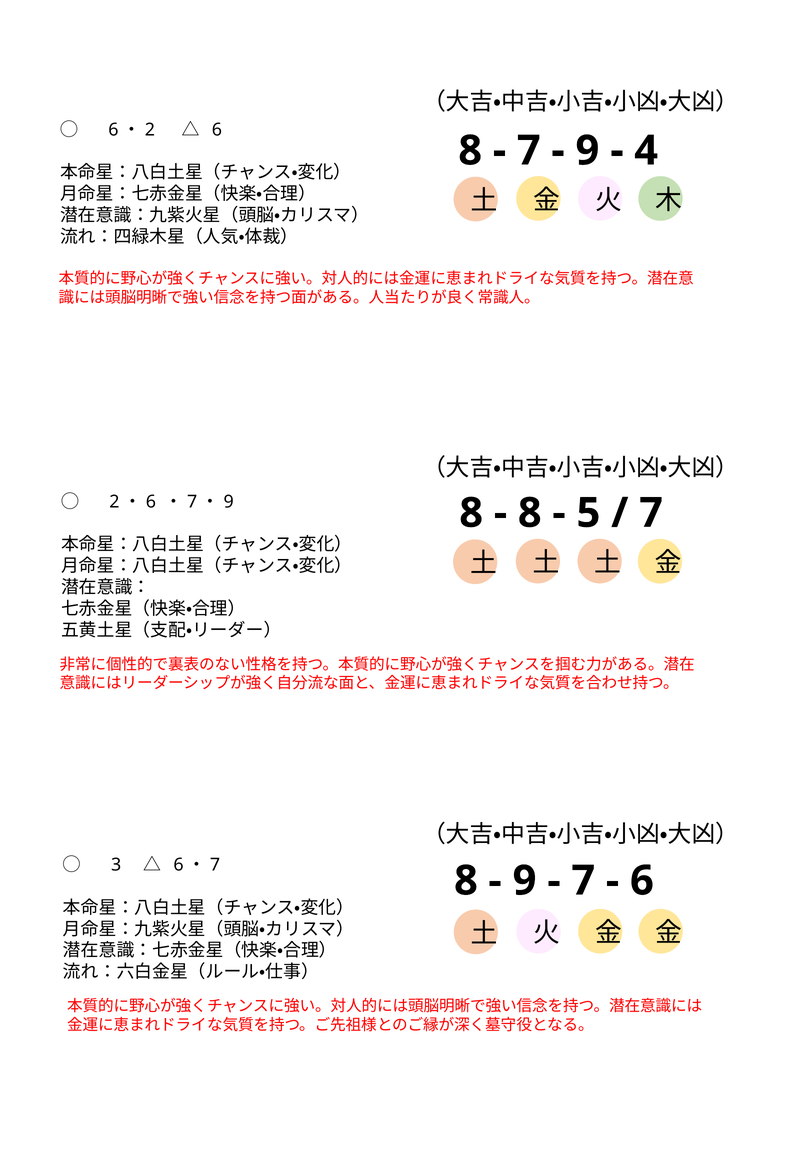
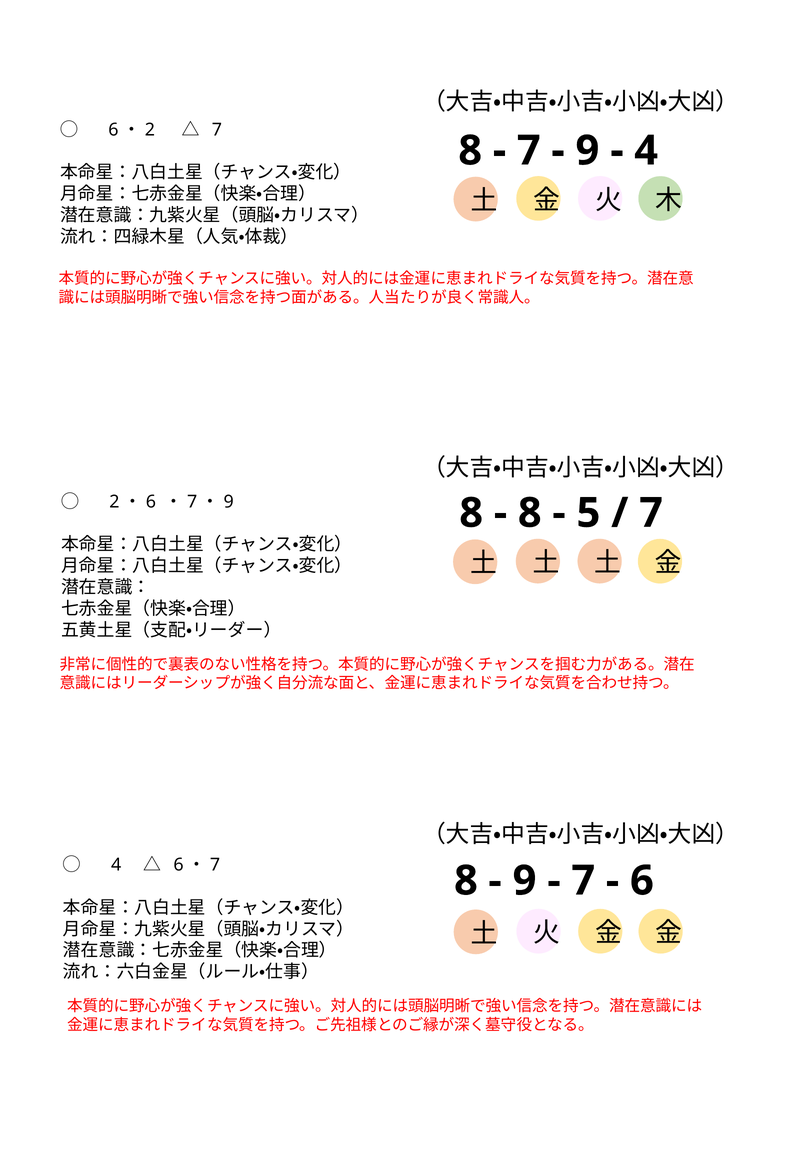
6: 6 -> 7 (217, 130)
3: 3 -> 4 (116, 864)
